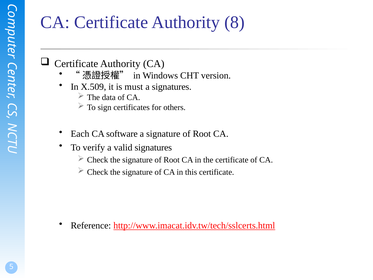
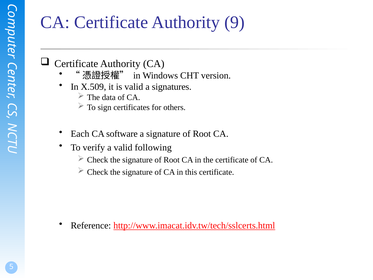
8: 8 -> 9 (235, 22)
is must: must -> valid (134, 87)
valid signatures: signatures -> following (153, 147)
